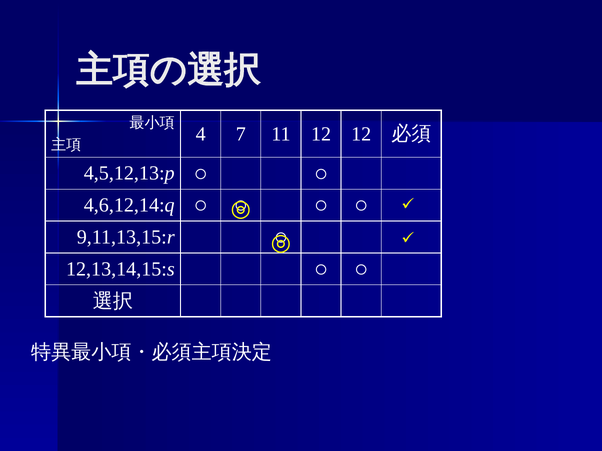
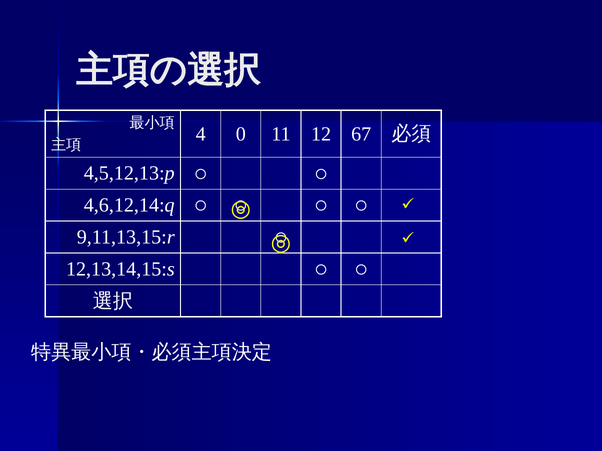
7: 7 -> 0 (241, 134)
12 12: 12 -> 67 (361, 134)
